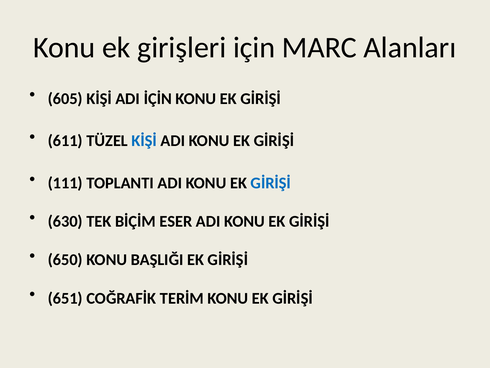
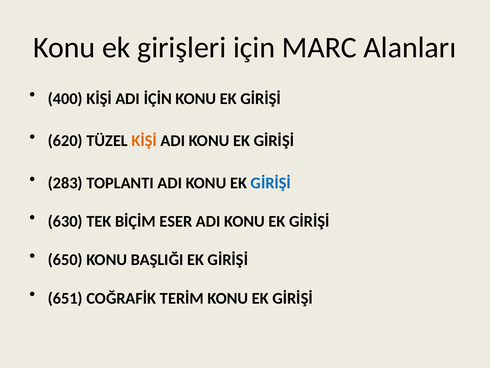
605: 605 -> 400 (65, 98)
611: 611 -> 620 (65, 141)
KİŞİ colour: blue -> orange (144, 141)
111: 111 -> 283 (65, 183)
